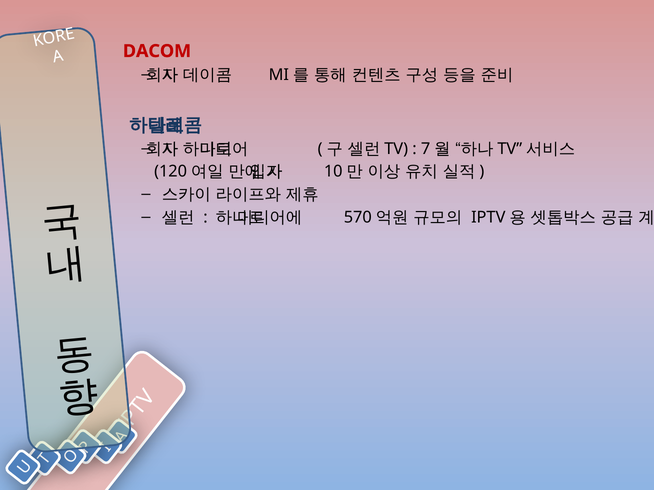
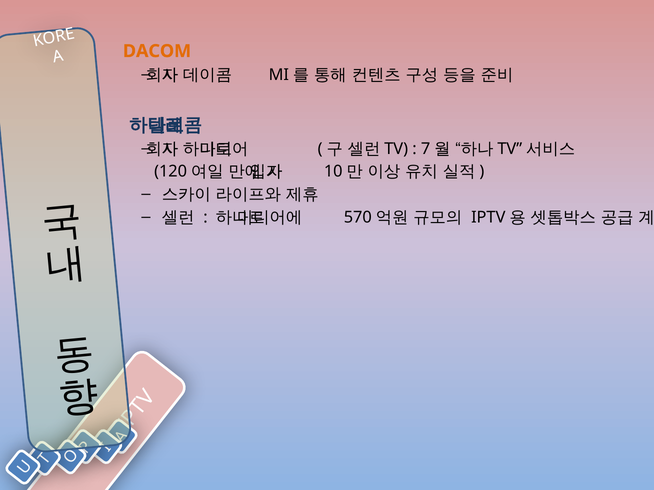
DACOM colour: red -> orange (157, 51)
